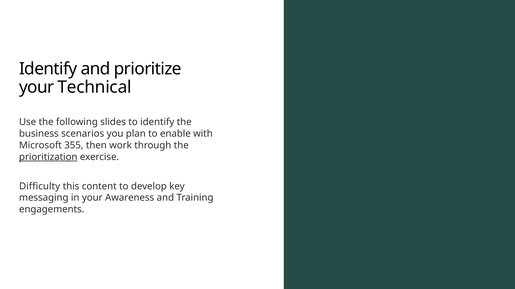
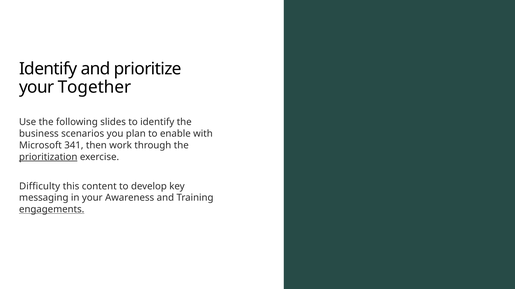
Technical: Technical -> Together (95, 87)
355: 355 -> 341 (74, 146)
engagements underline: none -> present (52, 210)
